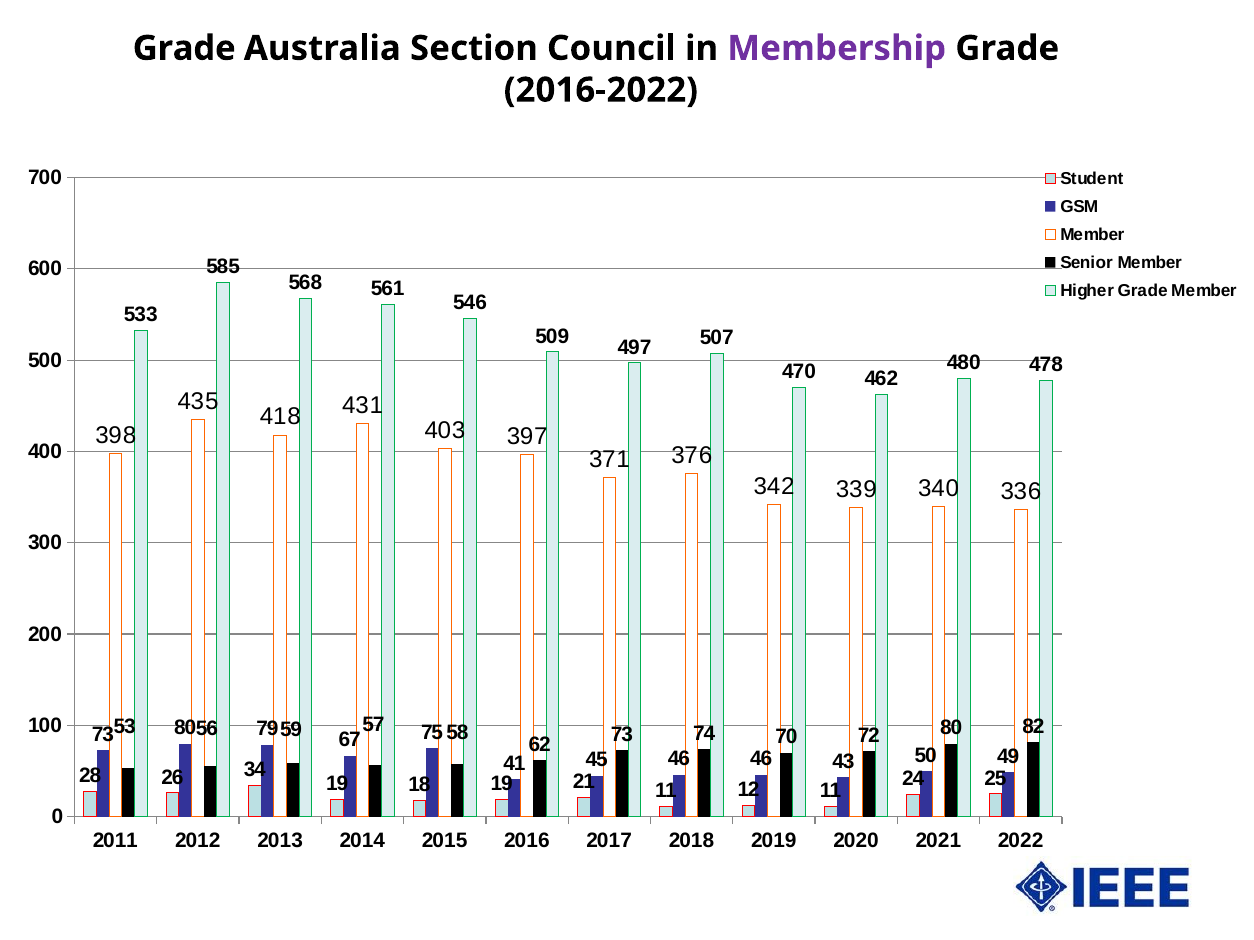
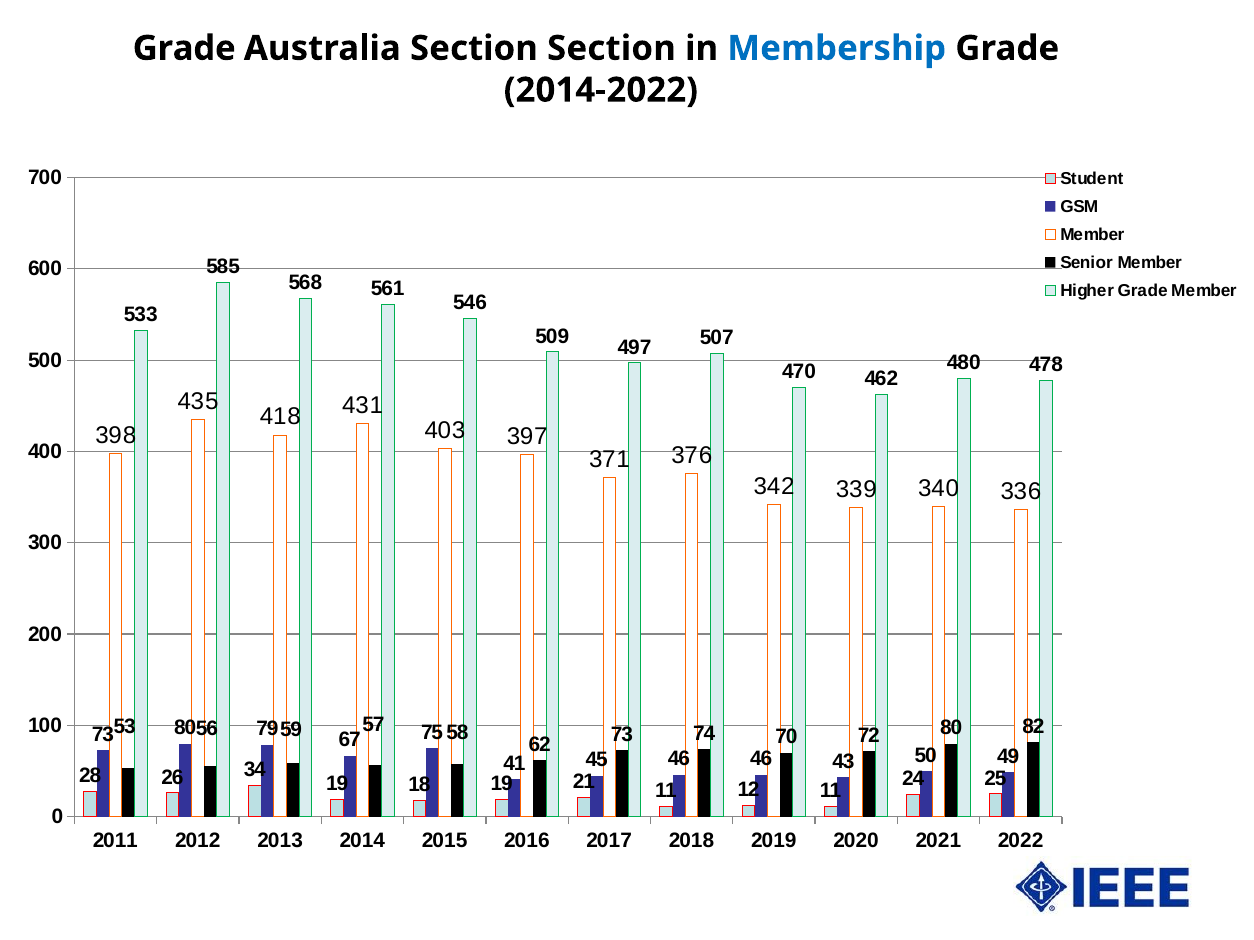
Section Council: Council -> Section (611, 48)
Membership colour: purple -> blue (837, 48)
2016-2022: 2016-2022 -> 2014-2022 (601, 90)
